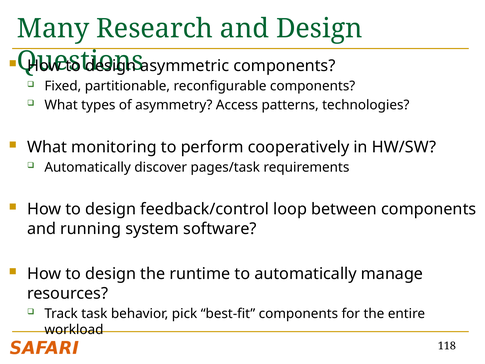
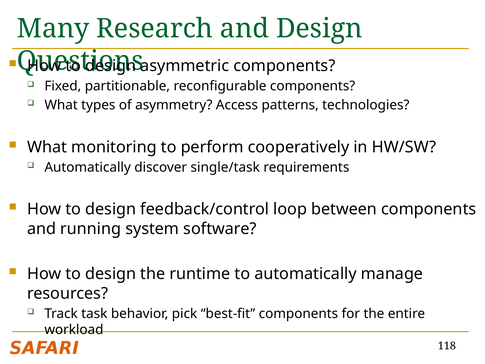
pages/task: pages/task -> single/task (225, 167)
